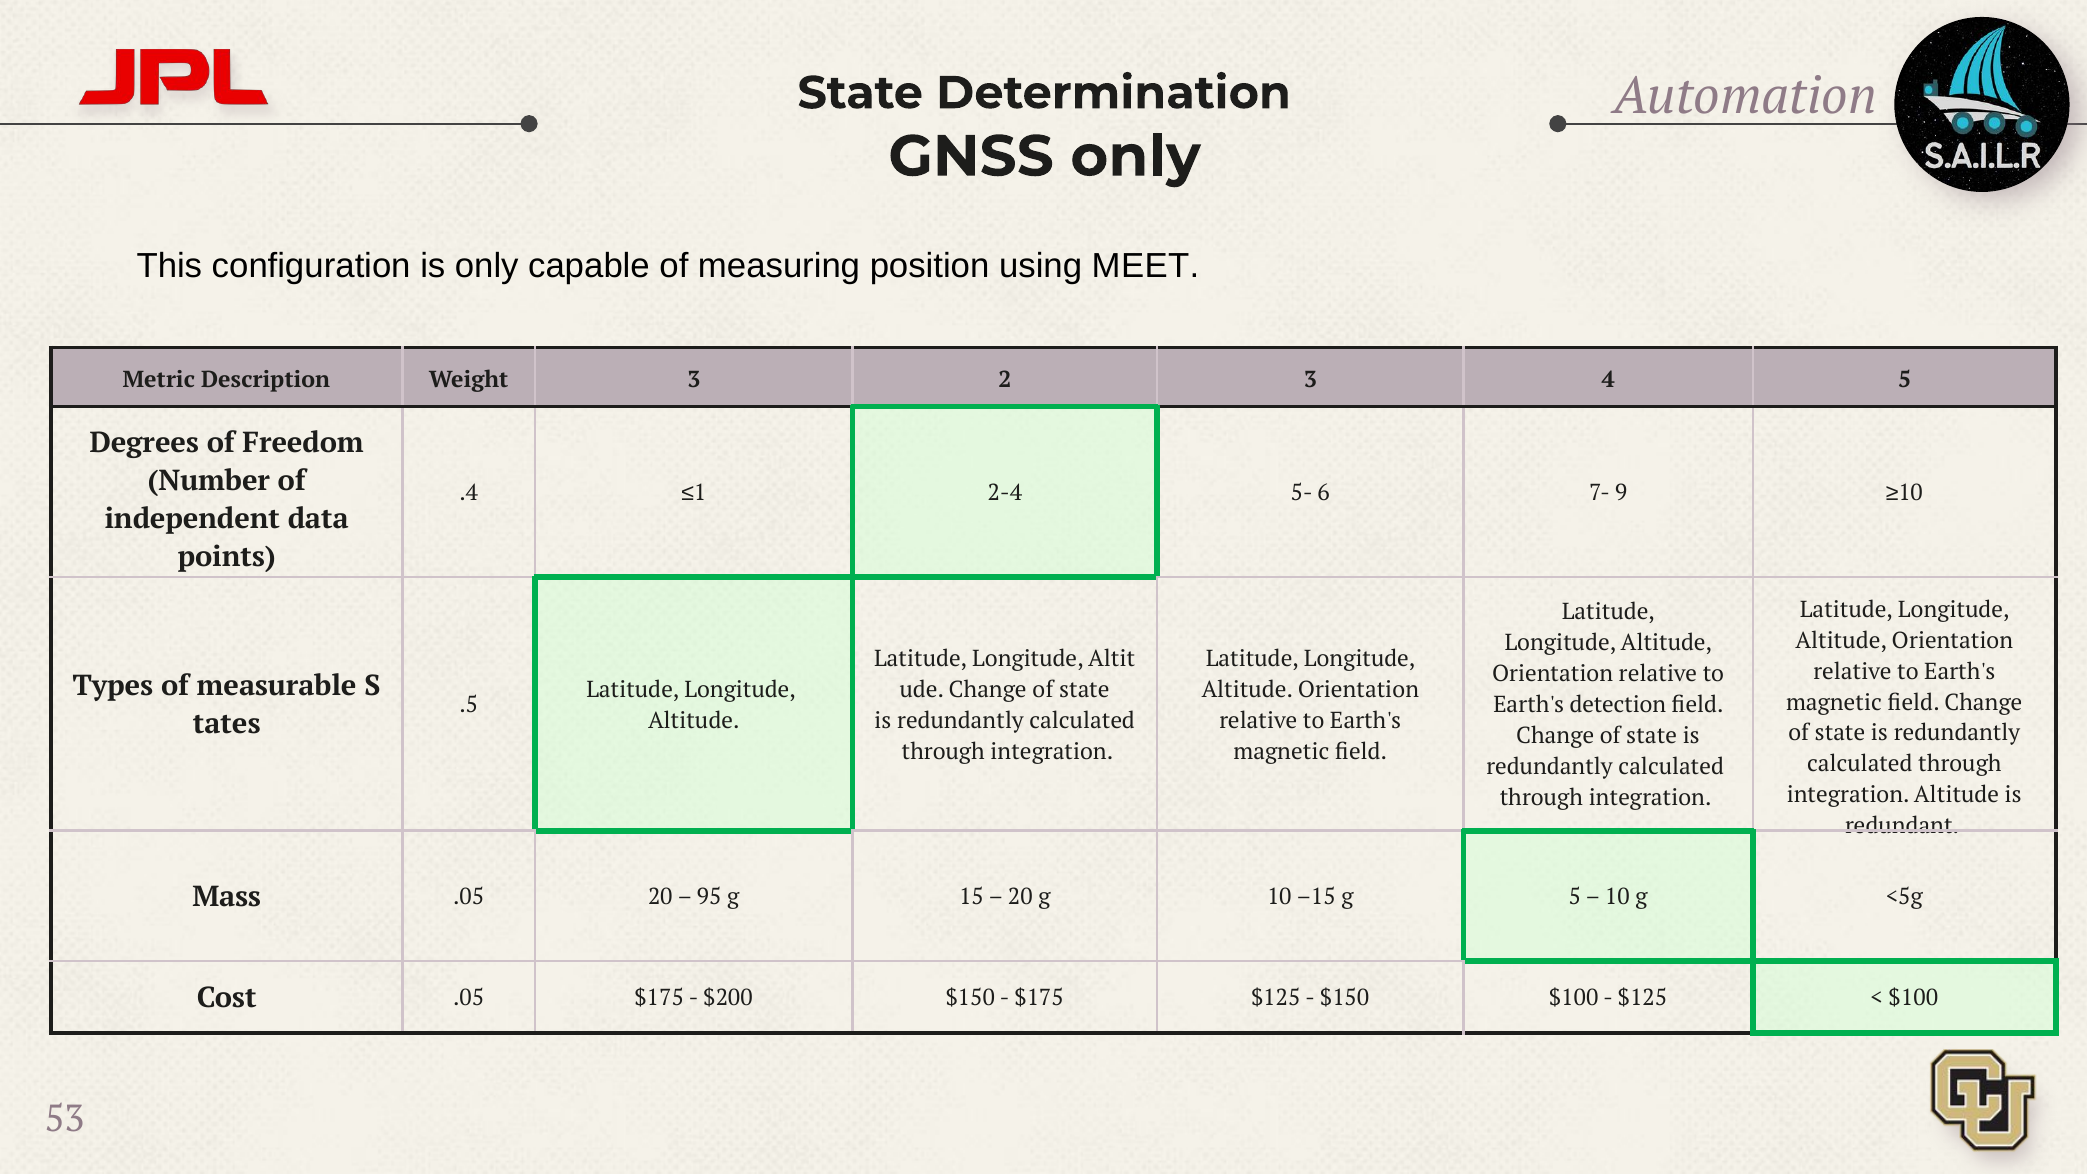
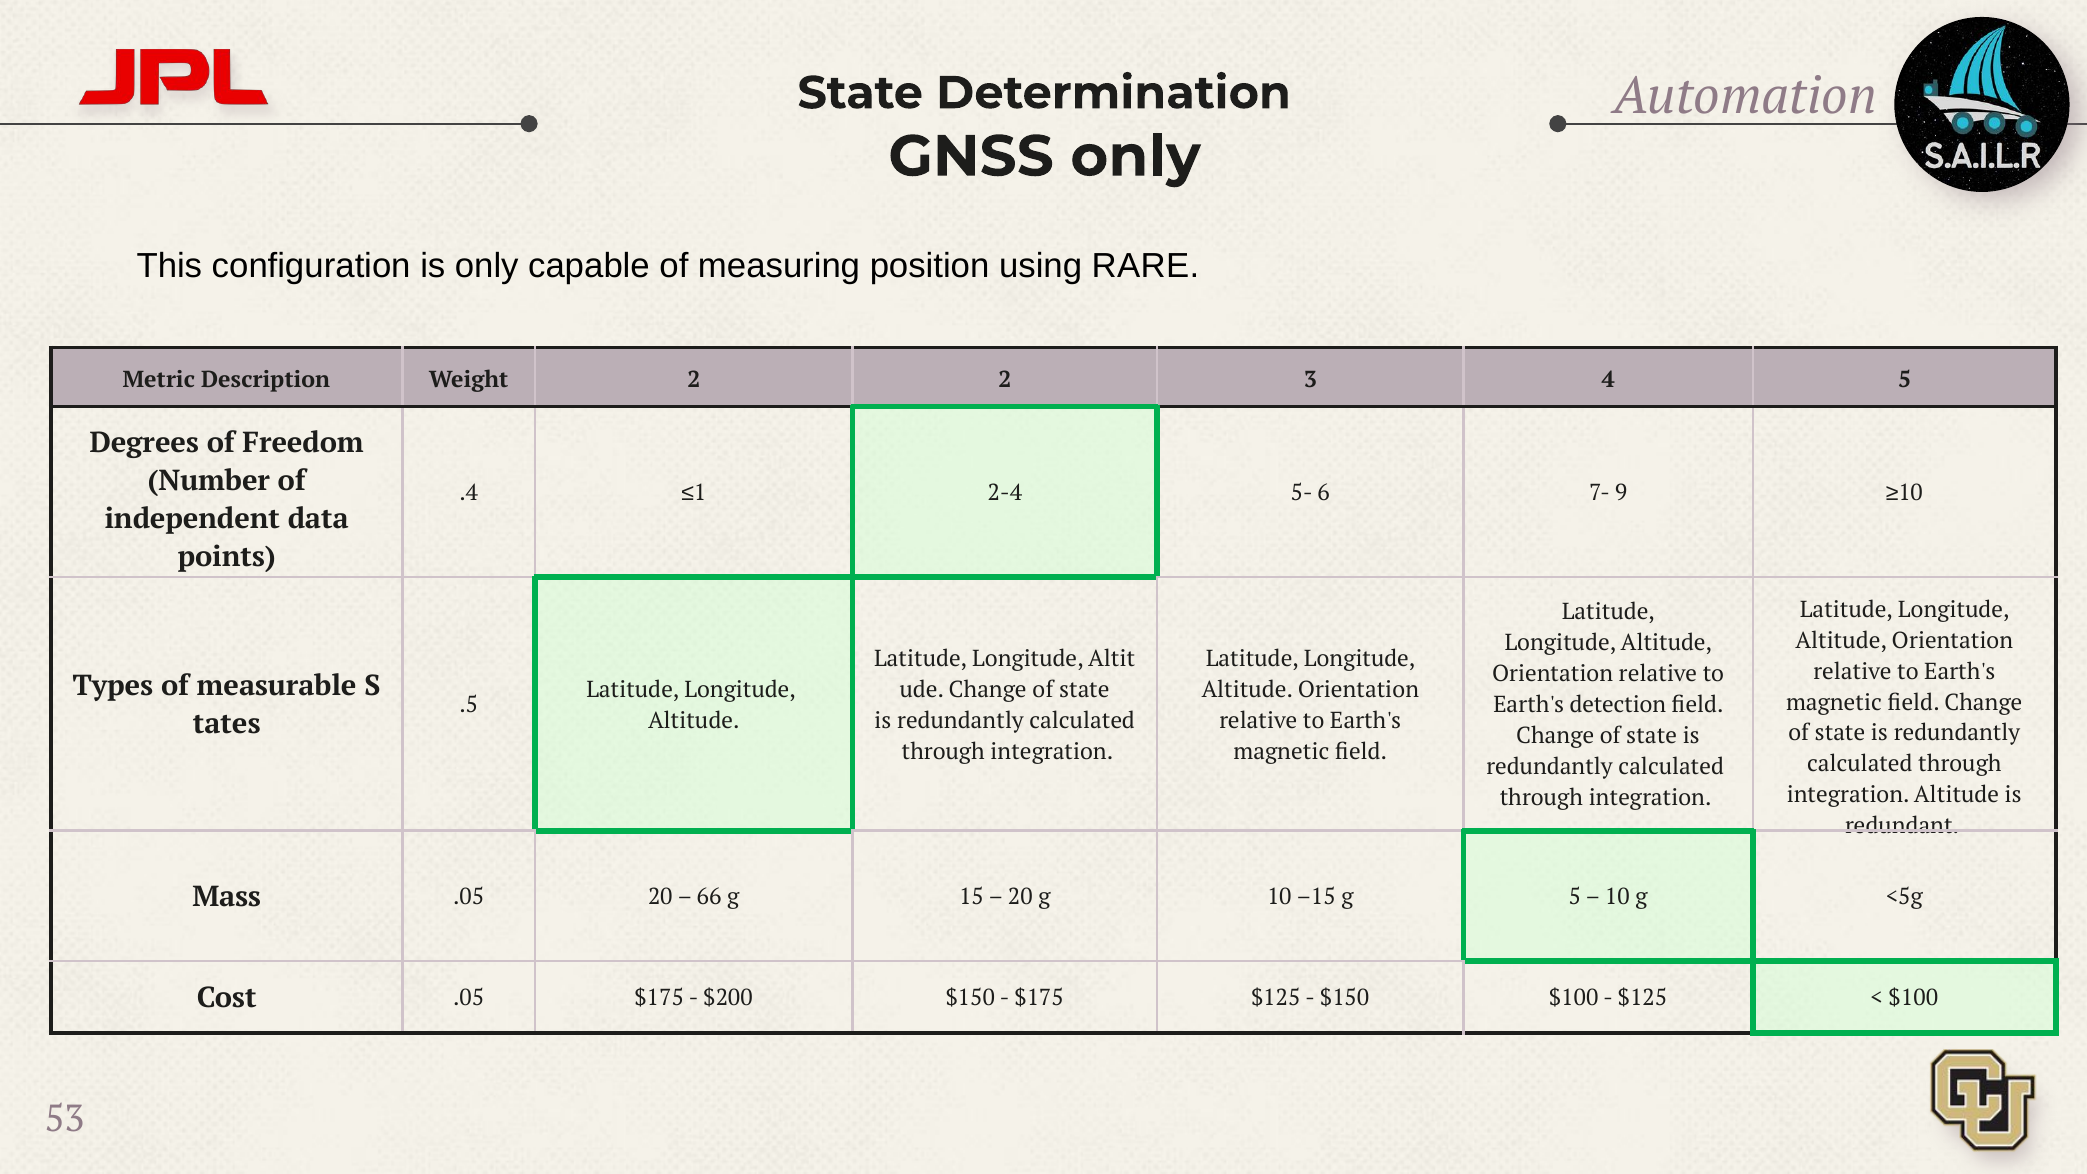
MEET: MEET -> RARE (1145, 266)
Weight 3: 3 -> 2 (694, 380)
95: 95 -> 66 (709, 897)
